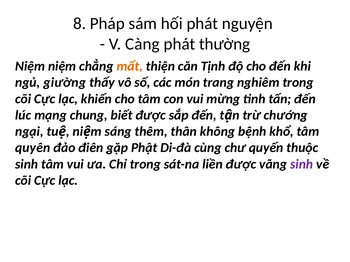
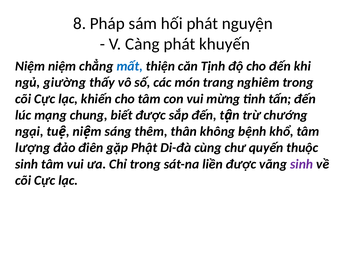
thường: thường -> khuyến (225, 44)
mất colour: orange -> blue (130, 66)
quyên: quyên -> lượng (33, 148)
